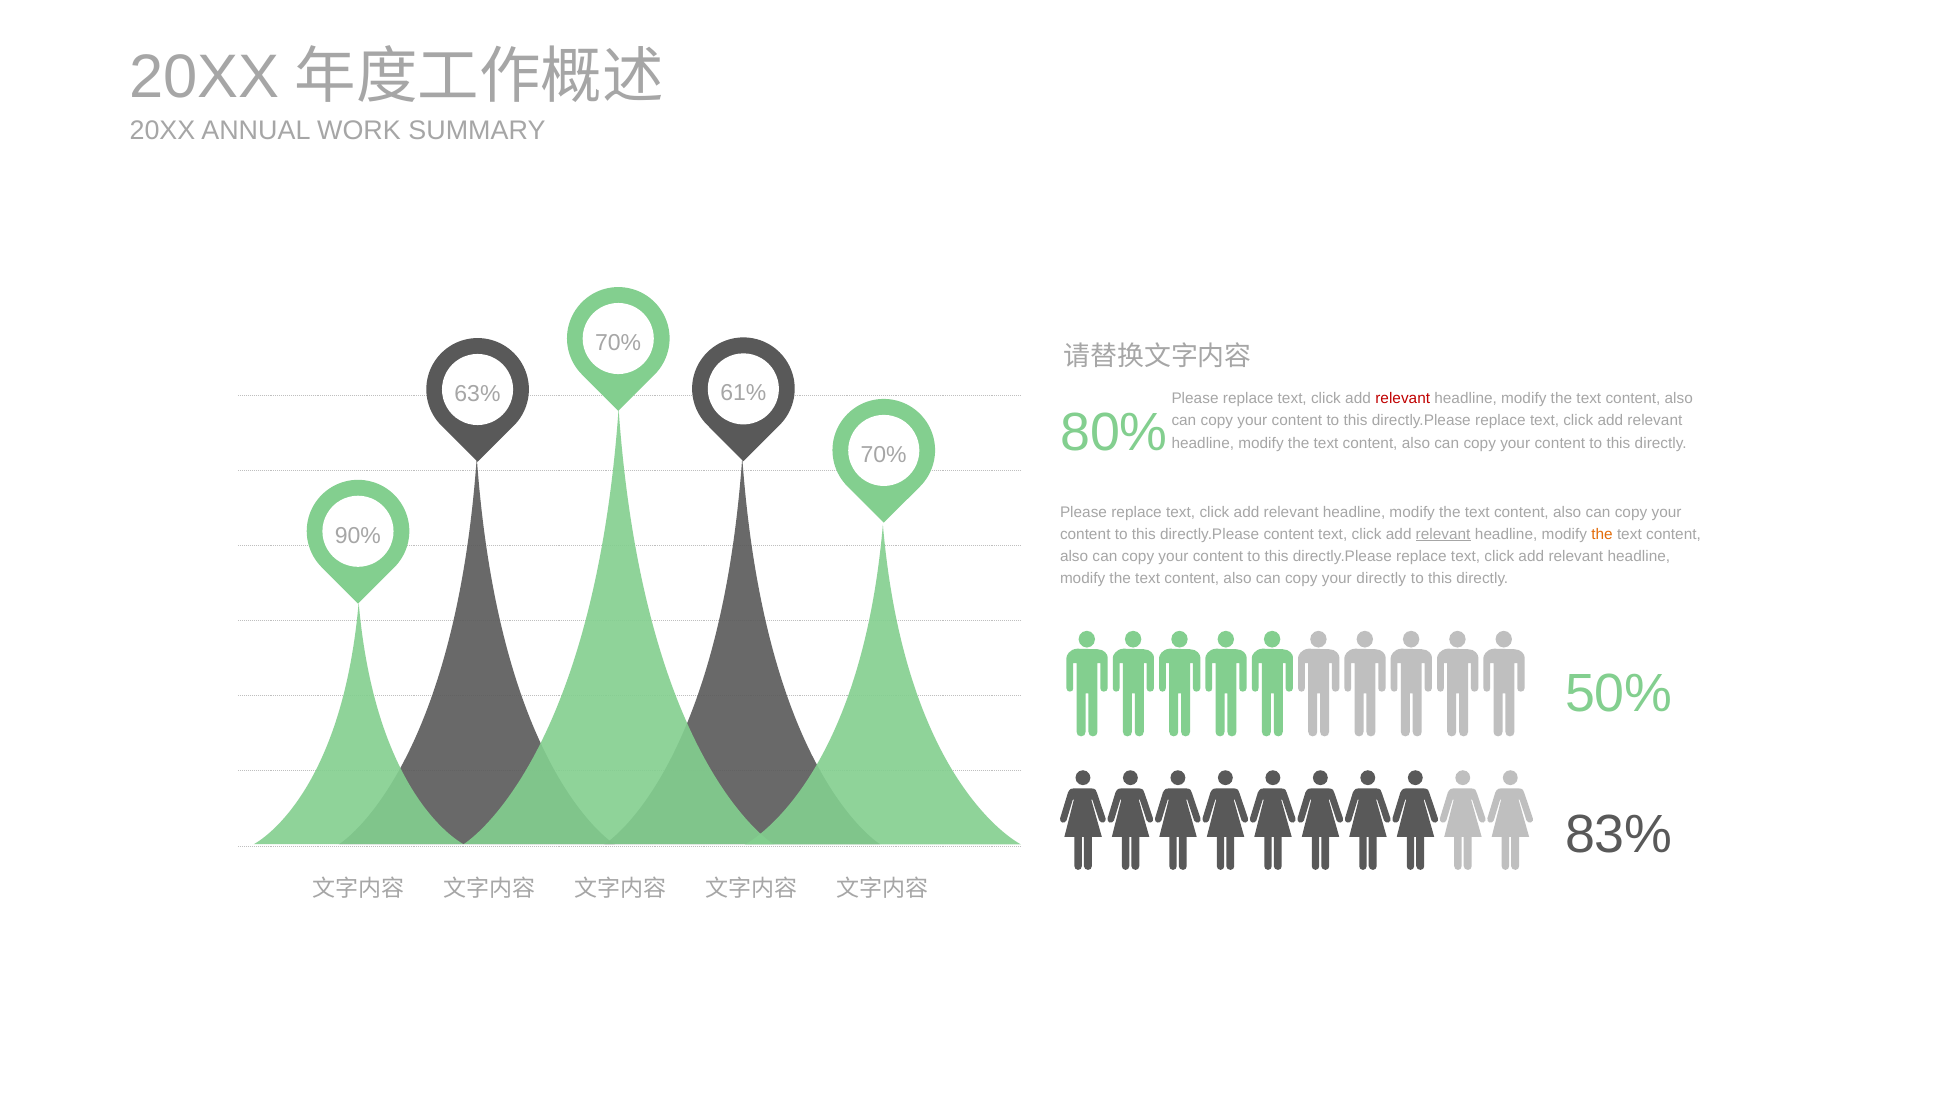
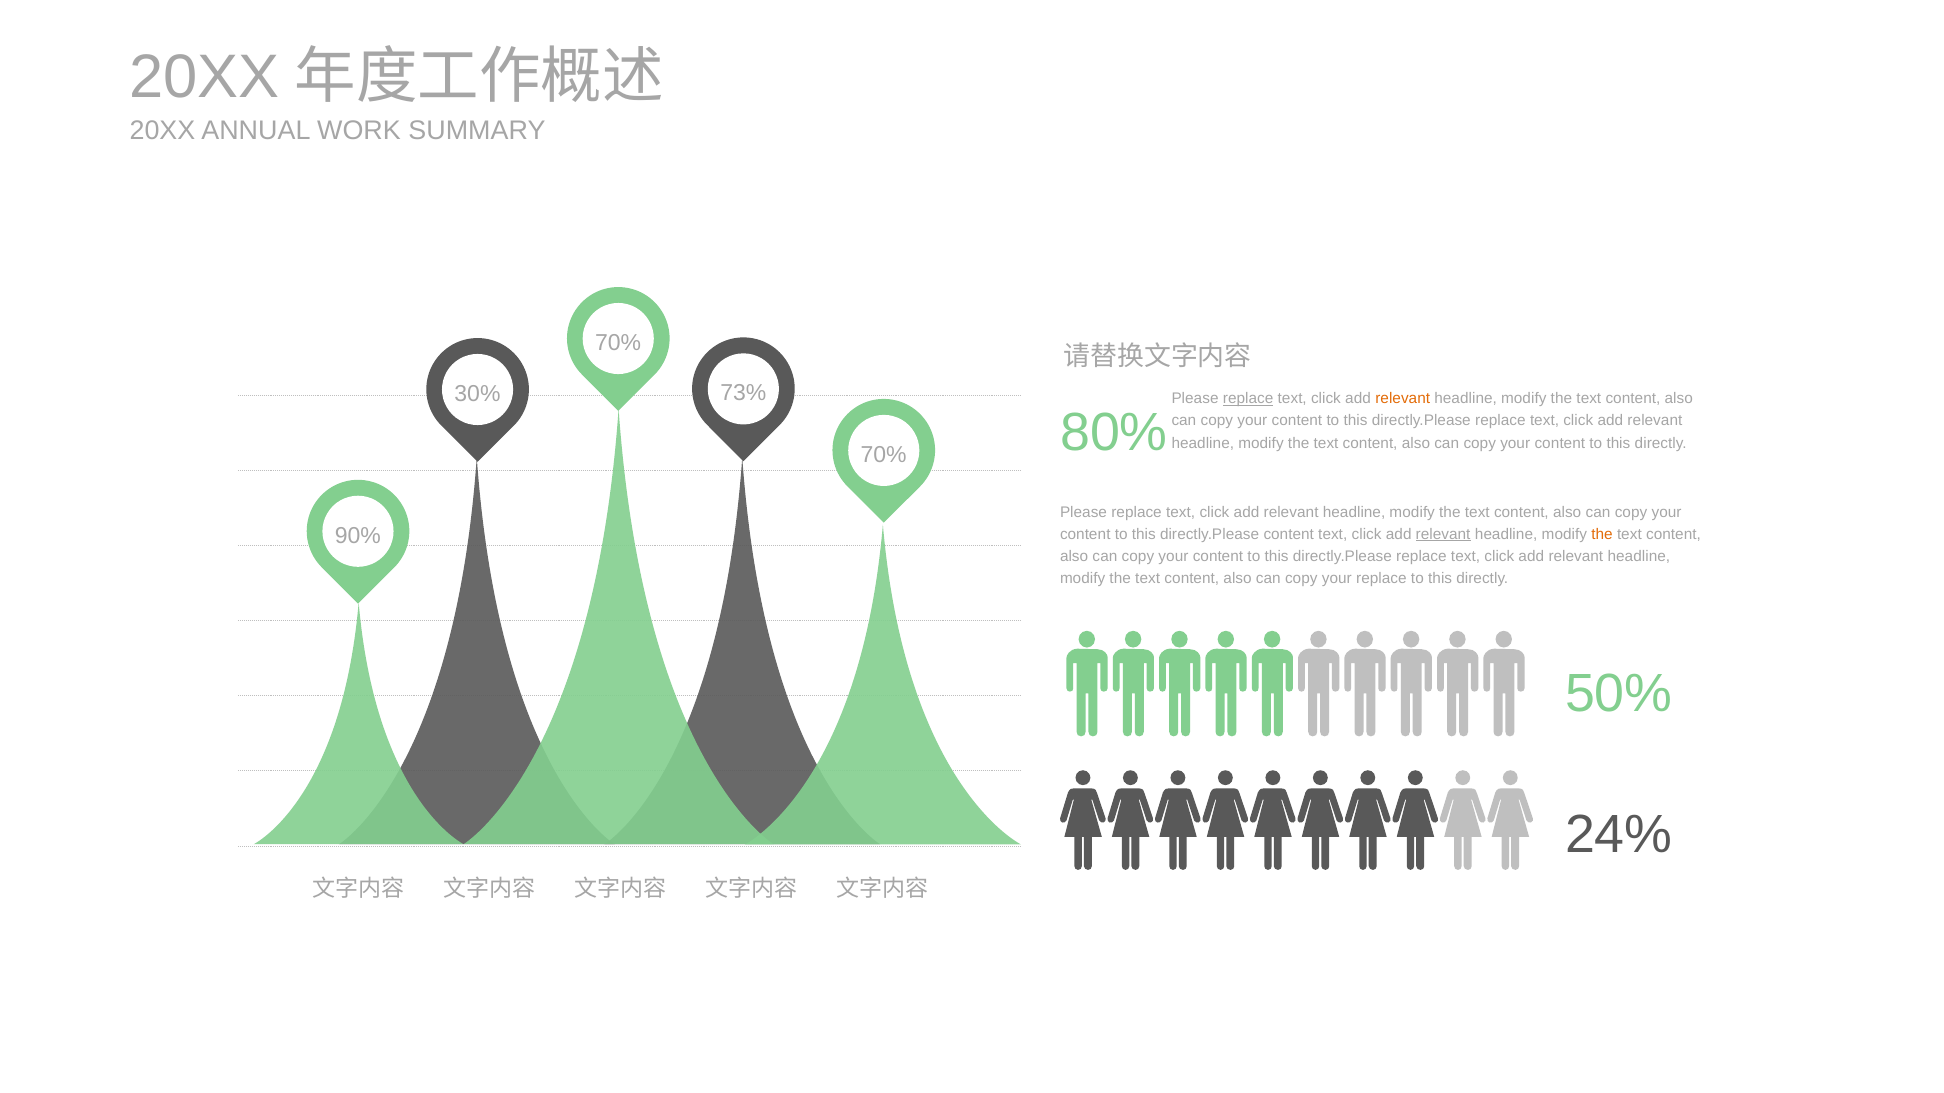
61%: 61% -> 73% (743, 393)
63%: 63% -> 30% (477, 394)
replace underline: none -> present (1248, 399)
relevant colour: red -> orange (1403, 399)
your directly: directly -> replace (1381, 578)
83%: 83% -> 24% (1619, 835)
